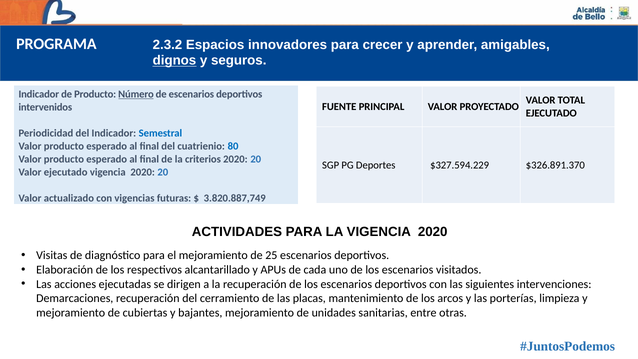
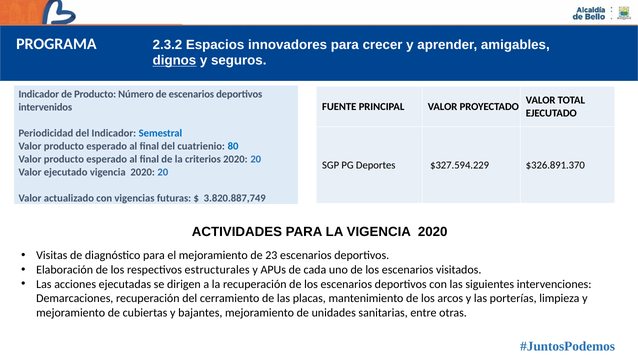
Número underline: present -> none (136, 94)
25: 25 -> 23 (271, 255)
alcantarillado: alcantarillado -> estructurales (217, 270)
